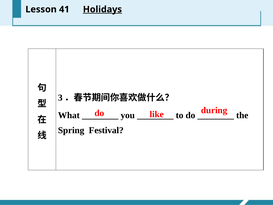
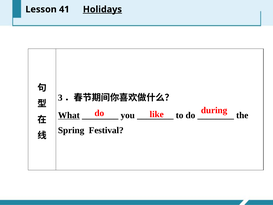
What underline: none -> present (69, 115)
